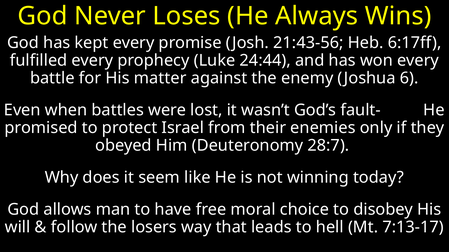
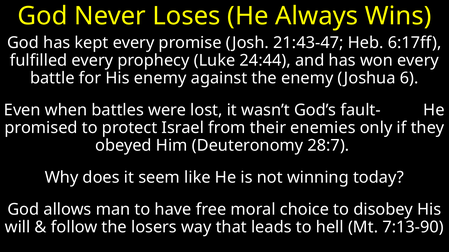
21:43-56: 21:43-56 -> 21:43-47 (308, 43)
His matter: matter -> enemy (160, 78)
7:13-17: 7:13-17 -> 7:13-90 (413, 228)
